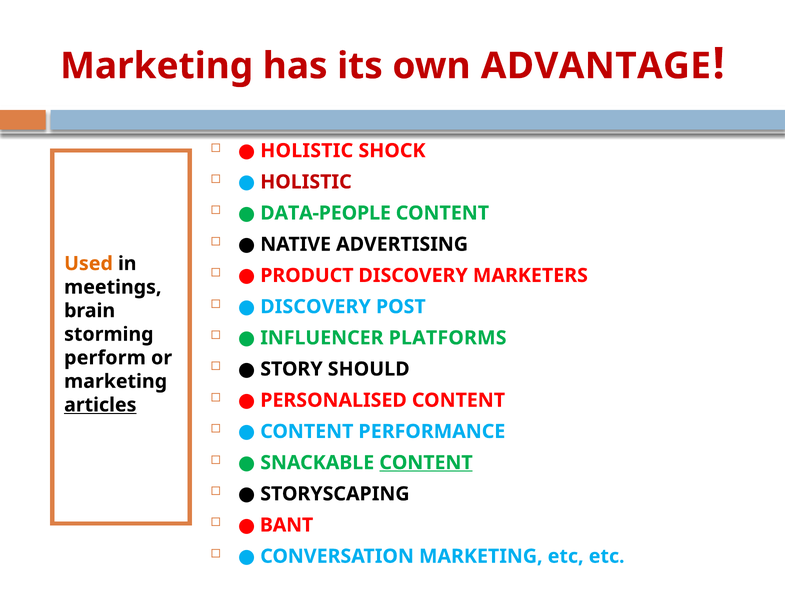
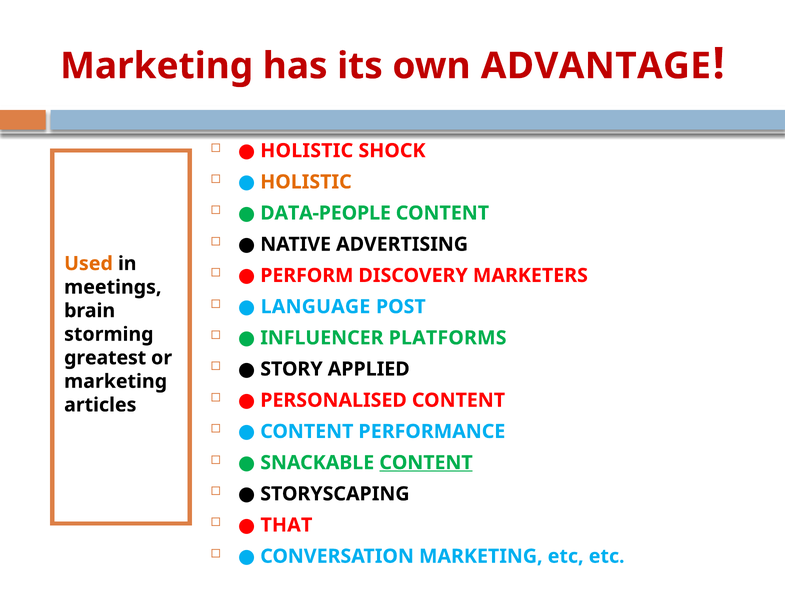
HOLISTIC colour: red -> orange (306, 182)
PRODUCT: PRODUCT -> PERFORM (307, 275)
DISCOVERY: DISCOVERY -> LANGUAGE (315, 307)
perform: perform -> greatest (105, 358)
SHOULD: SHOULD -> APPLIED (369, 369)
articles underline: present -> none (100, 405)
BANT: BANT -> THAT (286, 525)
